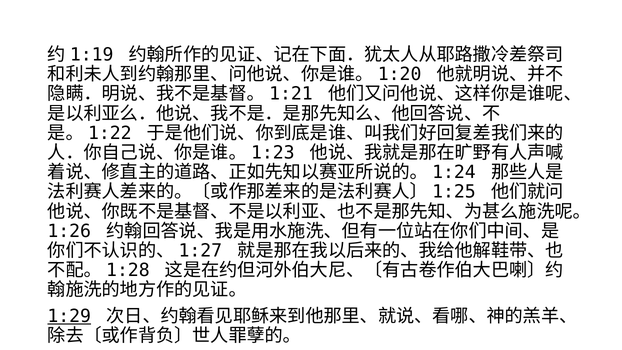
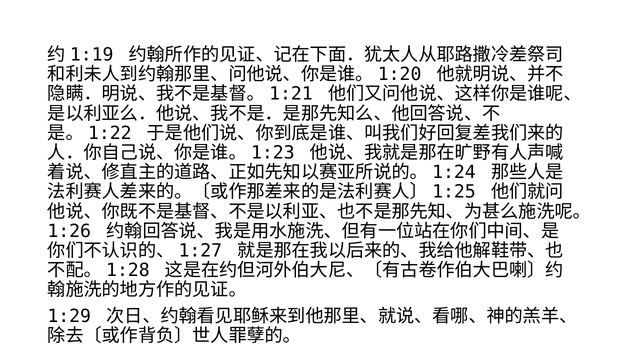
1:29 underline: present -> none (69, 316)
